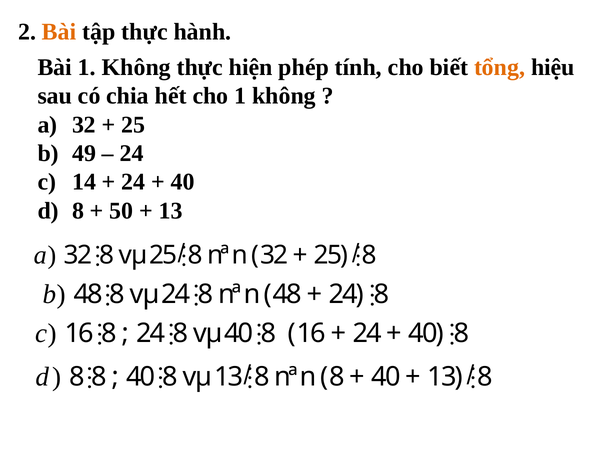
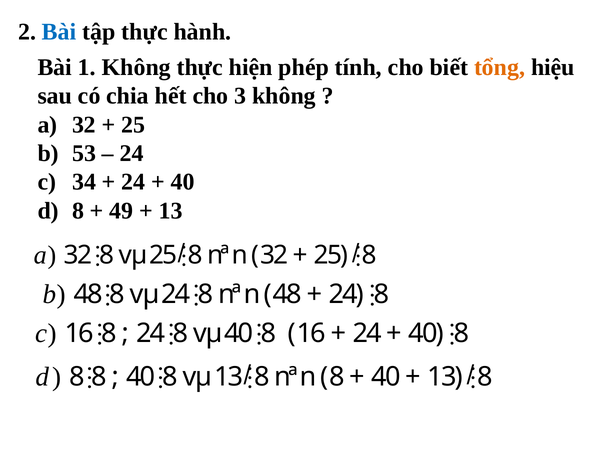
Bài colour: orange -> blue (59, 32)
cho 1: 1 -> 3 (240, 96)
49: 49 -> 53 (84, 153)
14: 14 -> 34 (84, 182)
50: 50 -> 49 (121, 211)
